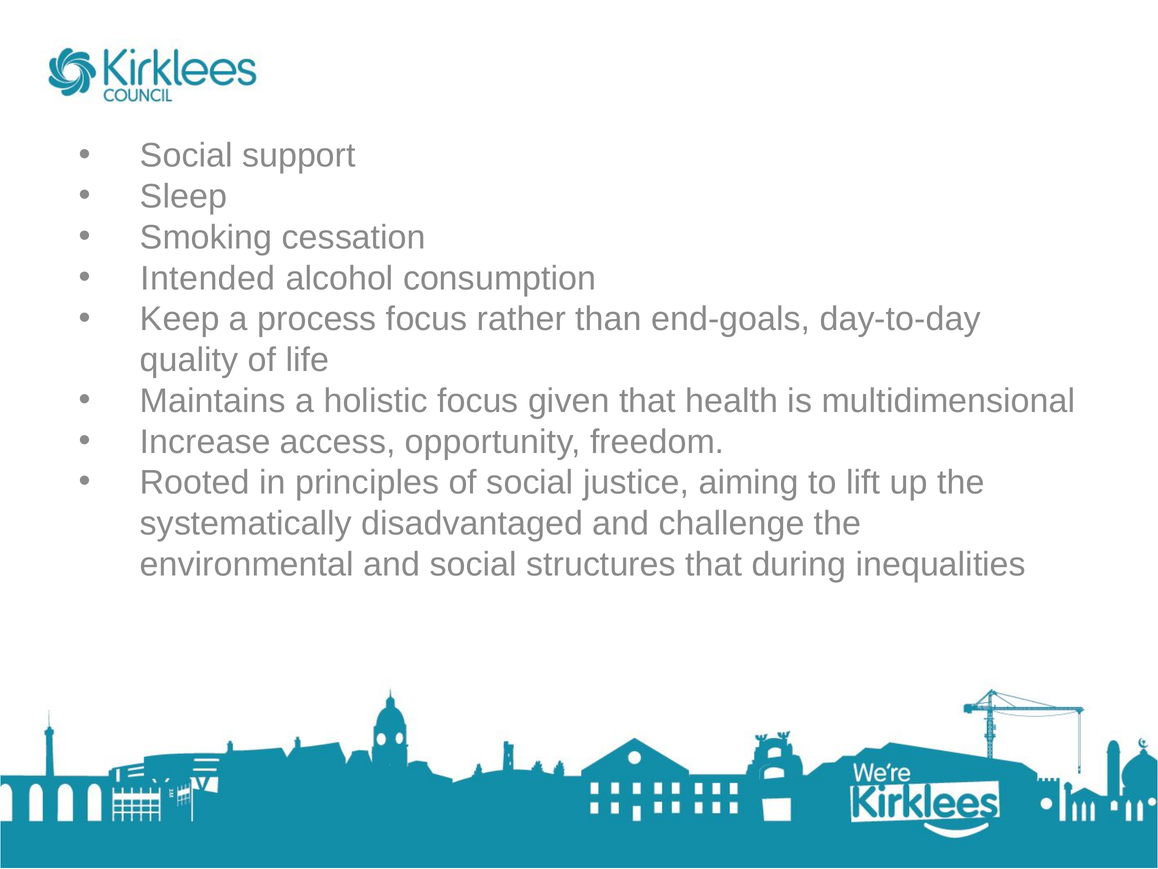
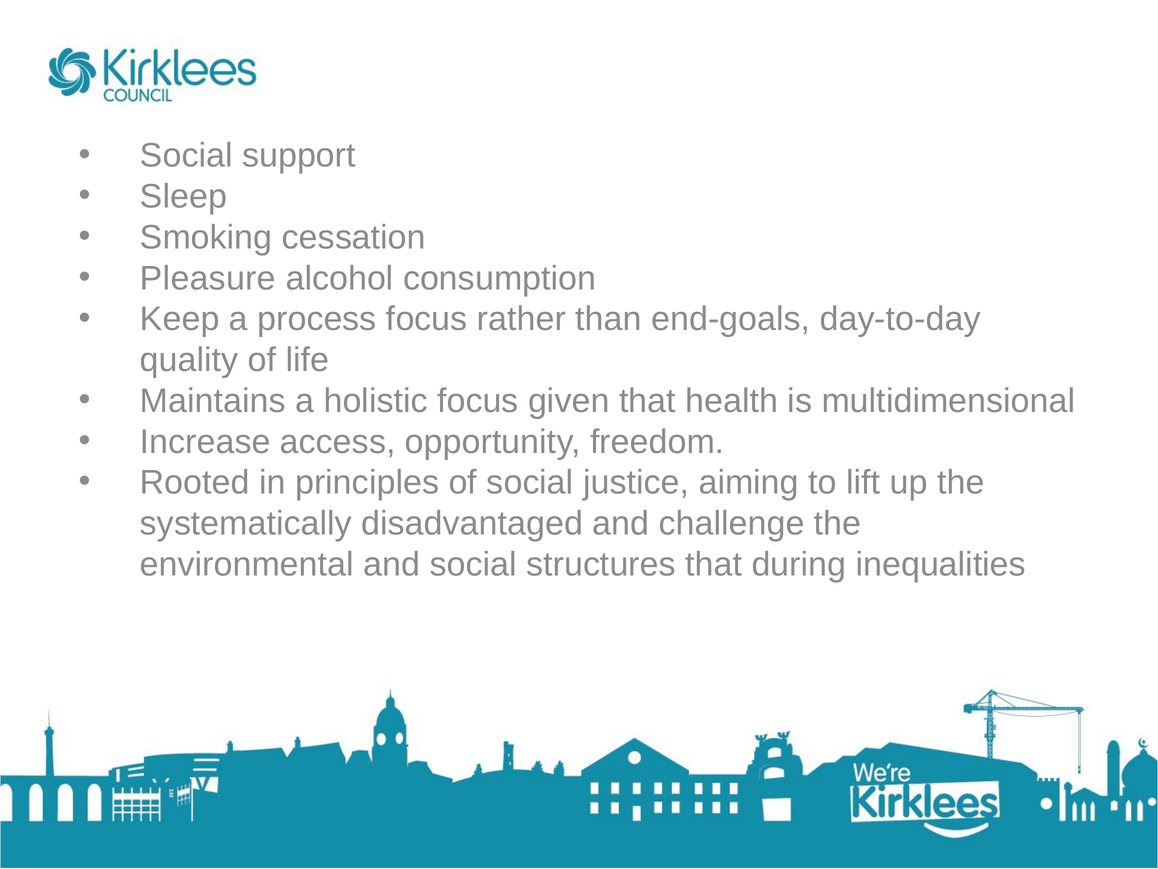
Intended: Intended -> Pleasure (208, 278)
